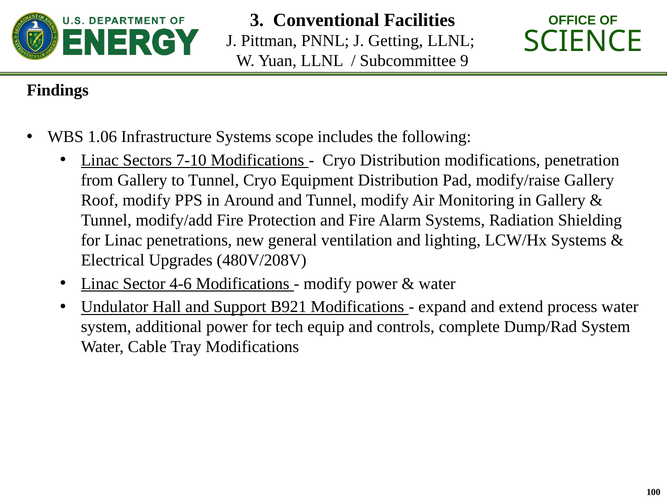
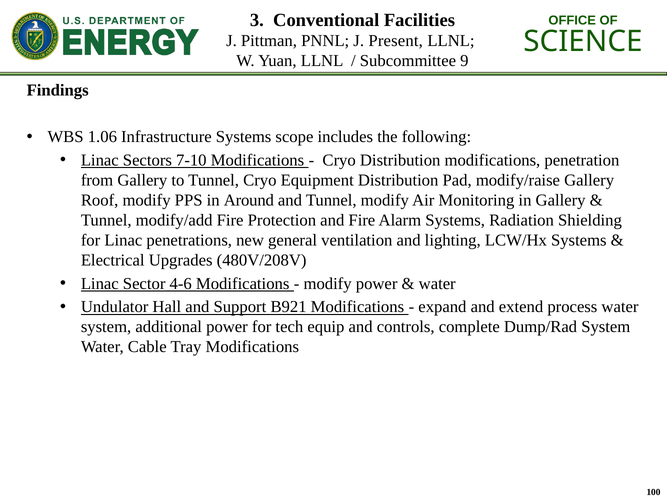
Getting: Getting -> Present (396, 41)
